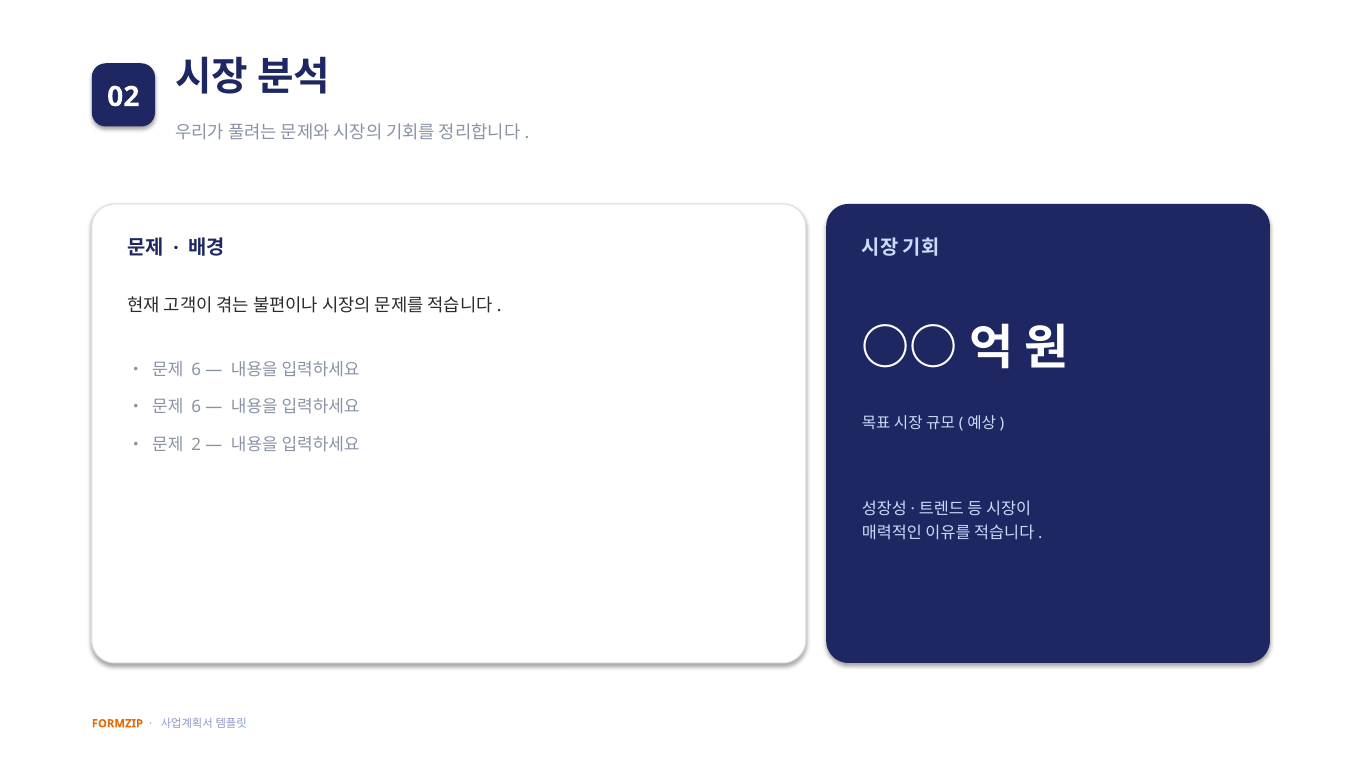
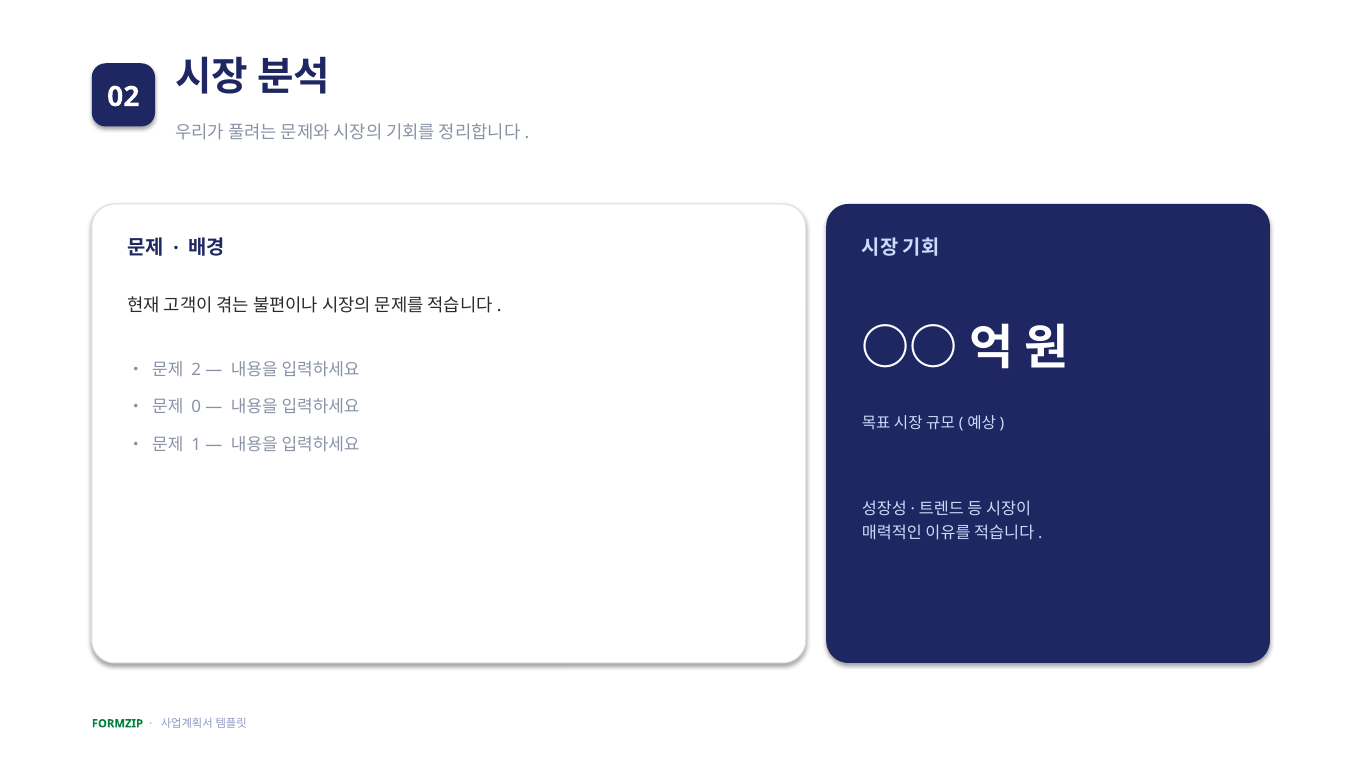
6: 6 -> 2 (196, 370)
6: 6 -> 0 (196, 407)
2: 2 -> 1 (196, 445)
FORMZIP colour: orange -> green (117, 724)
